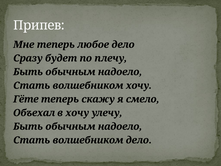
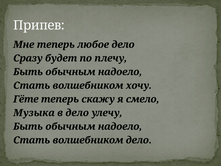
Объехал: Объехал -> Музыка (34, 113)
в хочу: хочу -> дело (77, 113)
